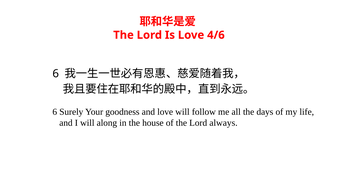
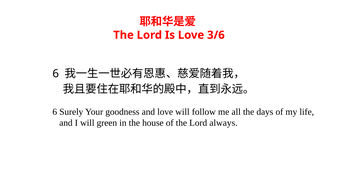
4/6: 4/6 -> 3/6 (216, 35)
along: along -> green (107, 123)
